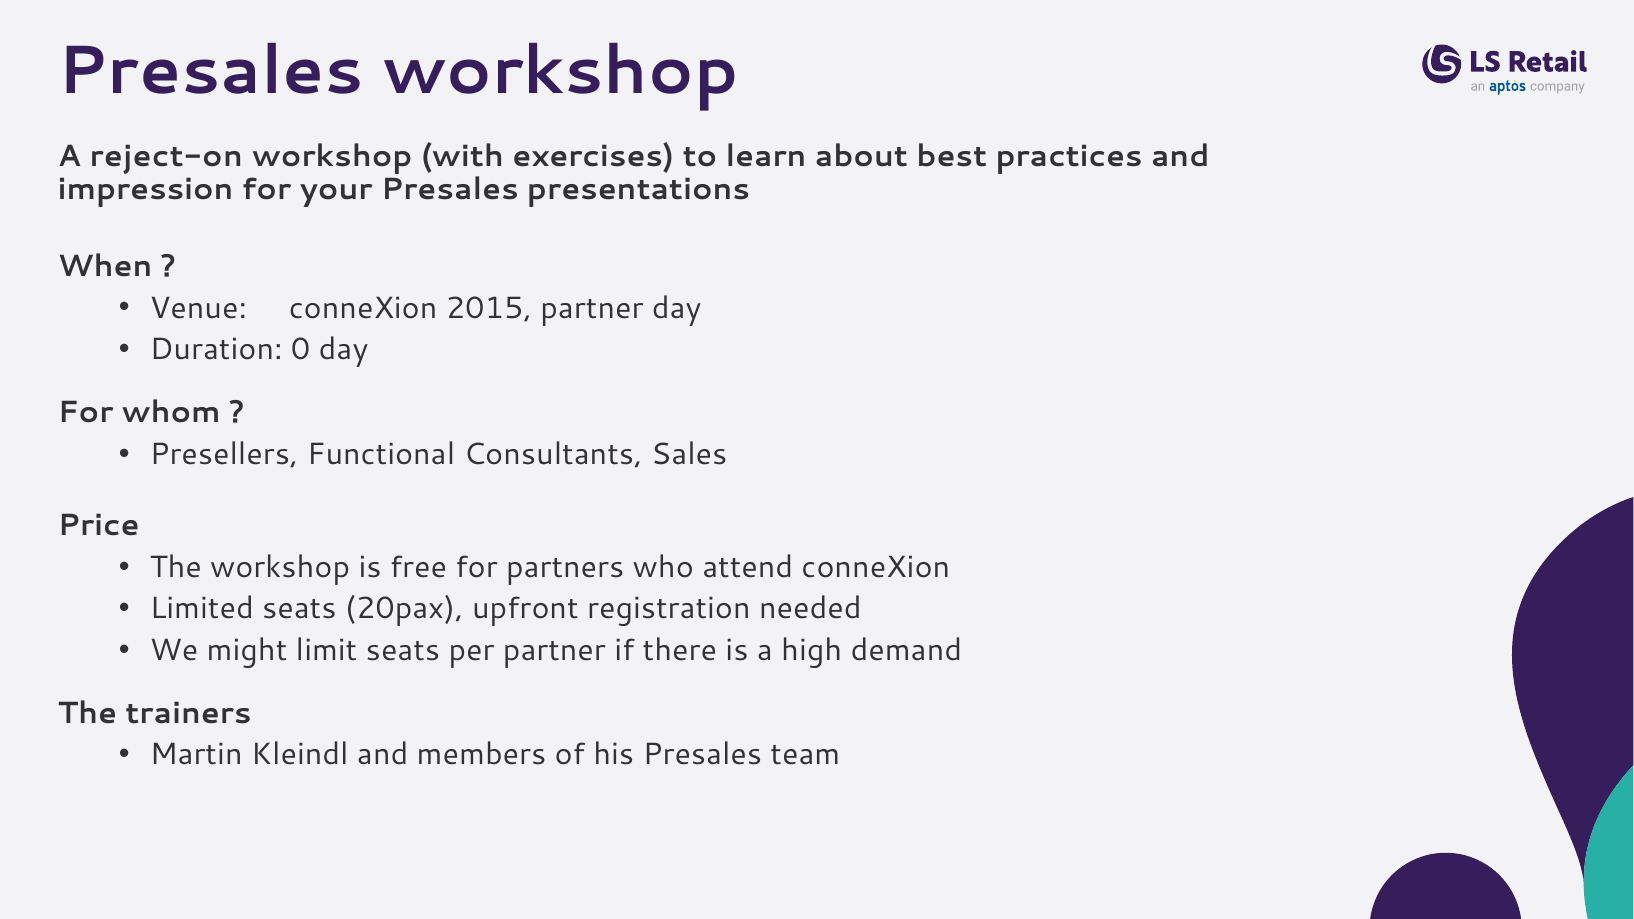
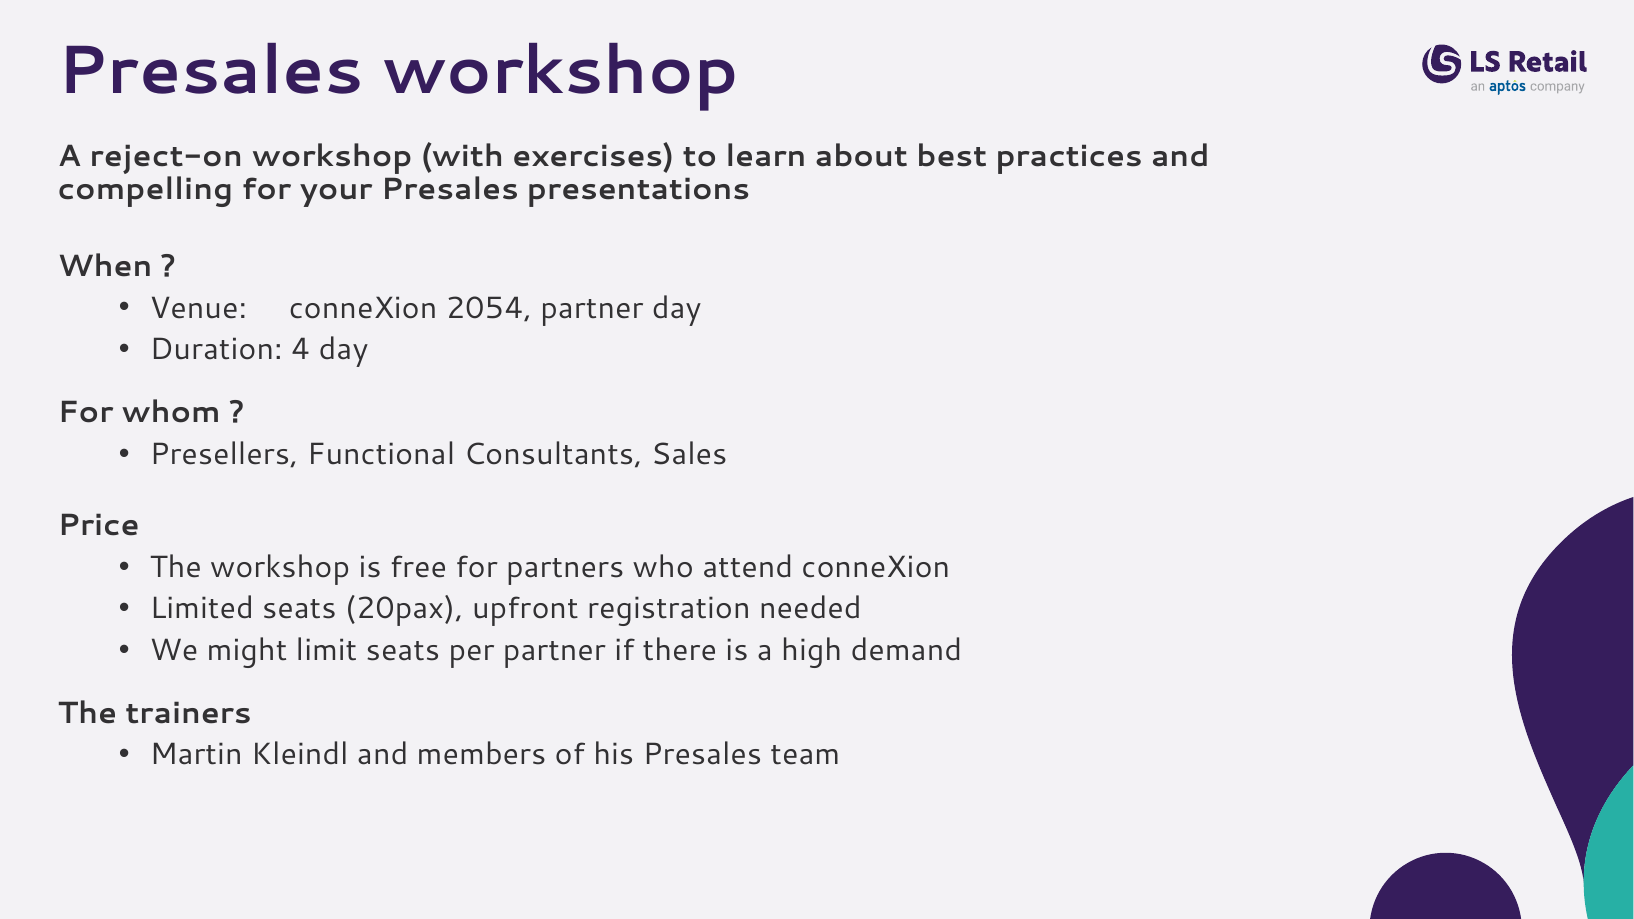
impression: impression -> compelling (145, 189)
2015: 2015 -> 2054 (489, 308)
0: 0 -> 4 (301, 350)
